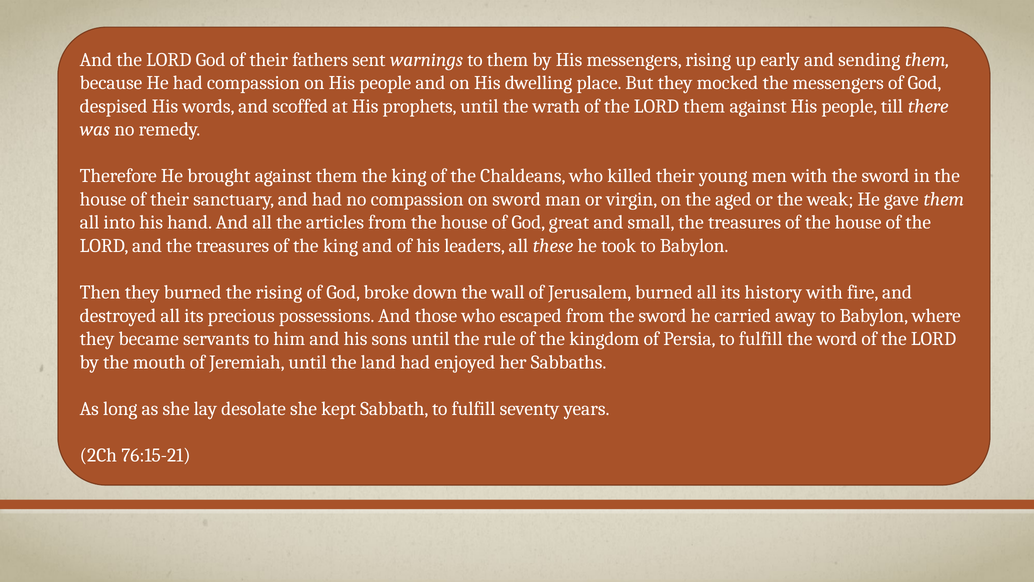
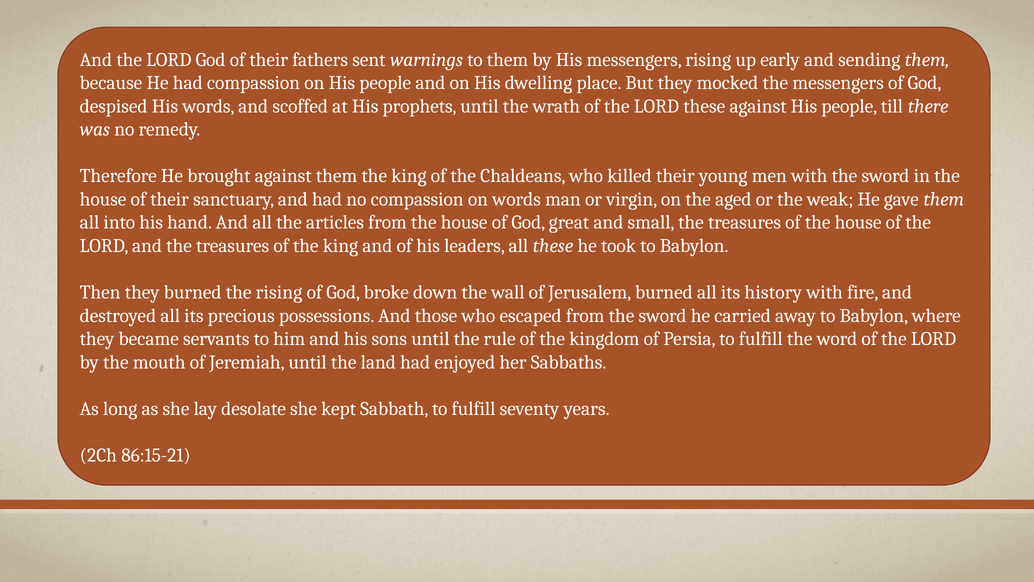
LORD them: them -> these (704, 106)
on sword: sword -> words (517, 199)
76:15-21: 76:15-21 -> 86:15-21 (156, 455)
